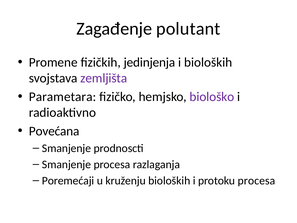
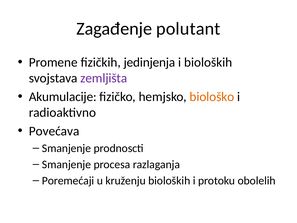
Parametara: Parametara -> Akumulacije (63, 97)
biološko colour: purple -> orange (212, 97)
Povećana: Povećana -> Povećava (54, 131)
protoku procesa: procesa -> obolelih (257, 180)
